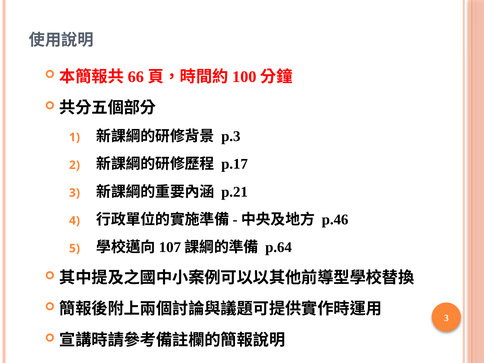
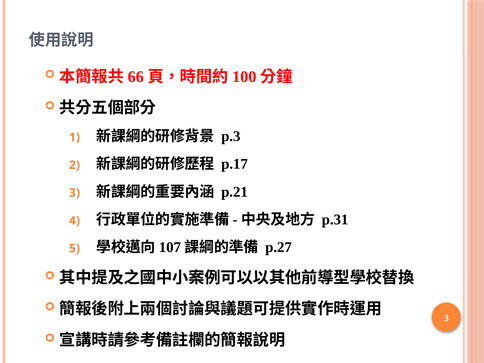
p.46: p.46 -> p.31 (335, 220)
p.64: p.64 -> p.27 (279, 247)
